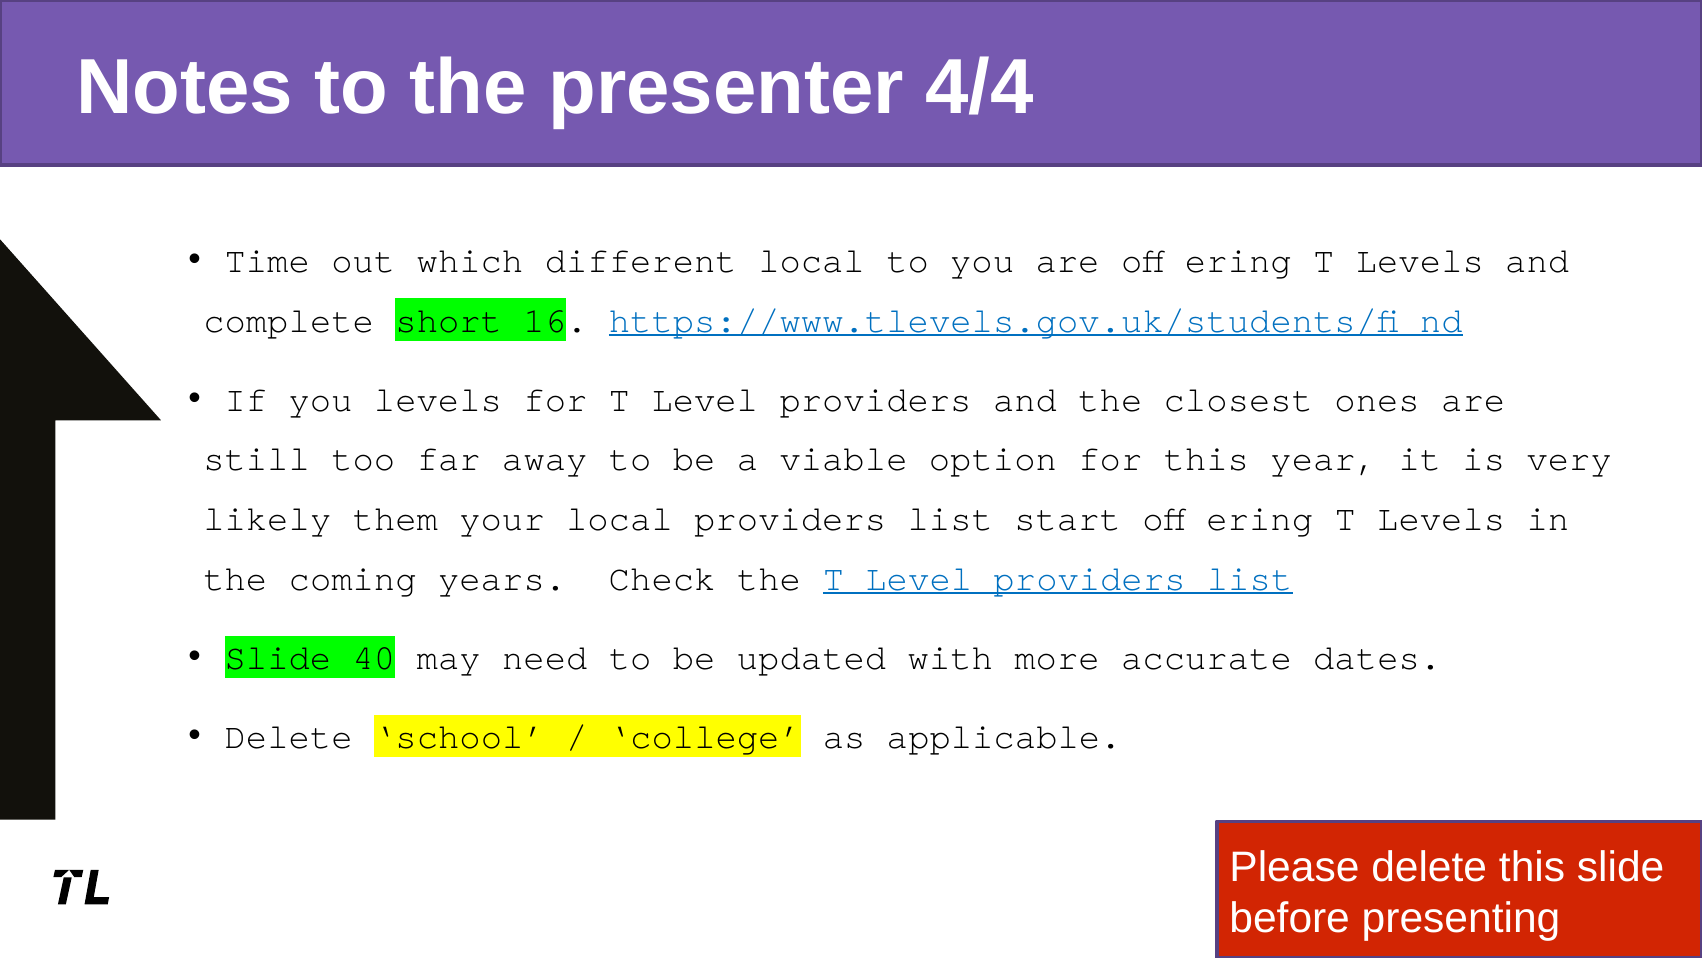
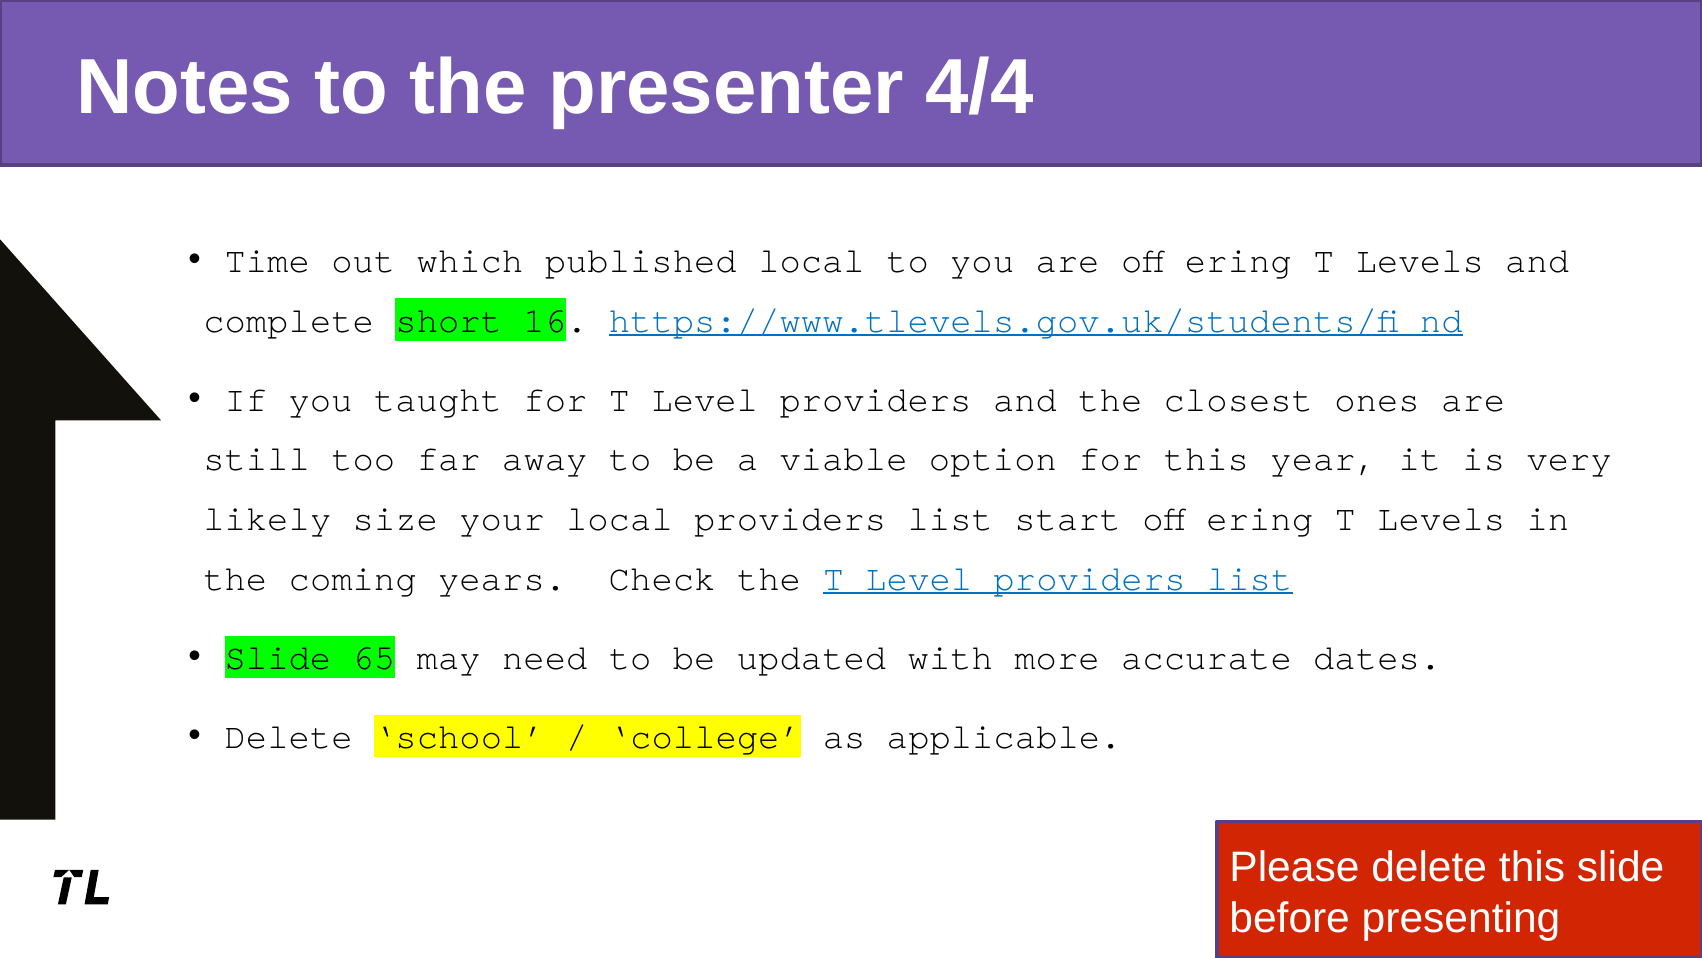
different: different -> published (641, 261)
you levels: levels -> taught (438, 399)
them: them -> size (395, 518)
40: 40 -> 65 (374, 657)
